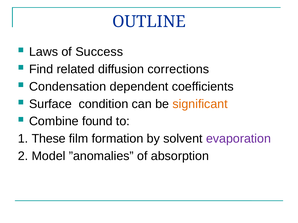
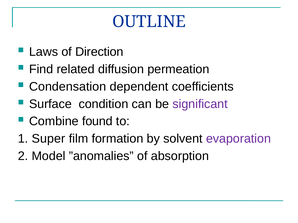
Success: Success -> Direction (99, 52)
corrections: corrections -> permeation (178, 69)
significant colour: orange -> purple (200, 104)
These: These -> Super (48, 139)
